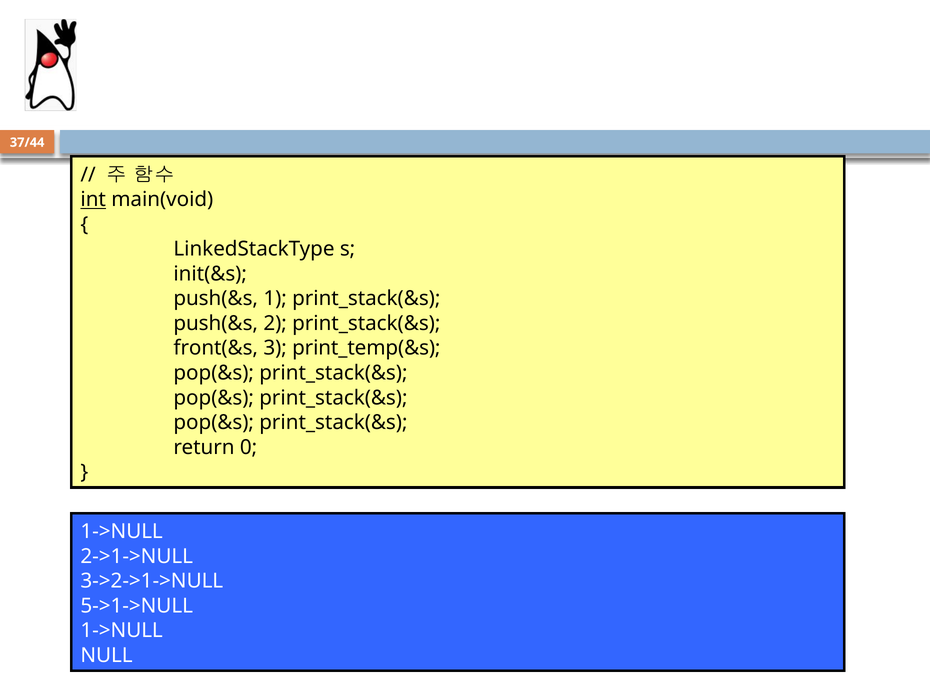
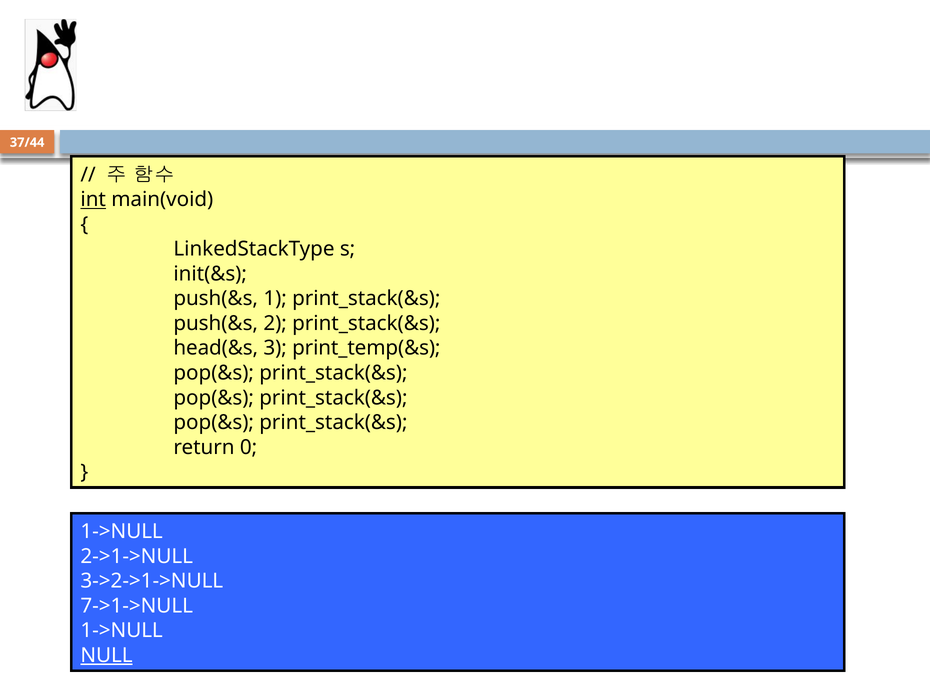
front(&s: front(&s -> head(&s (216, 348)
5->1->NULL: 5->1->NULL -> 7->1->NULL (137, 606)
NULL underline: none -> present (107, 656)
